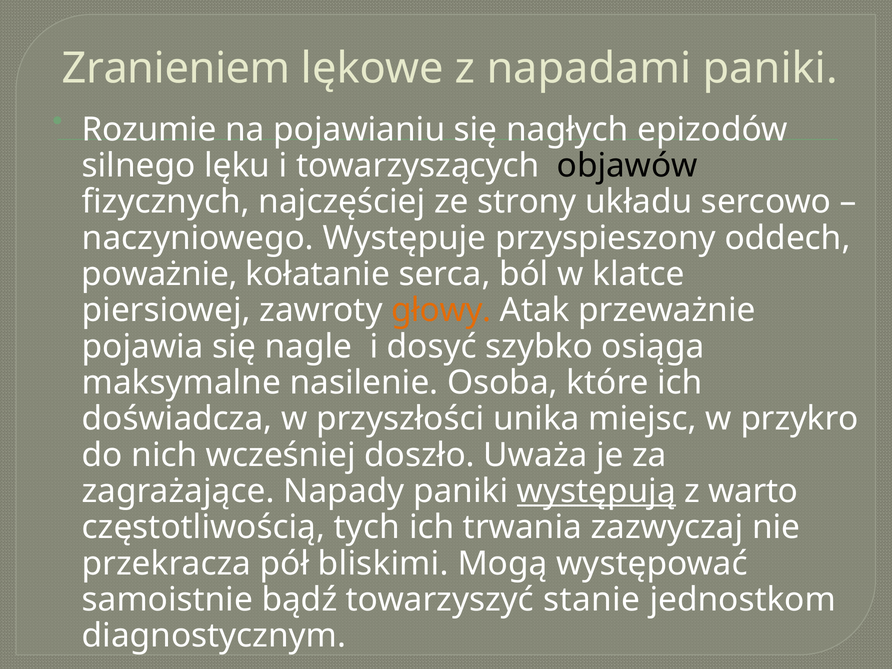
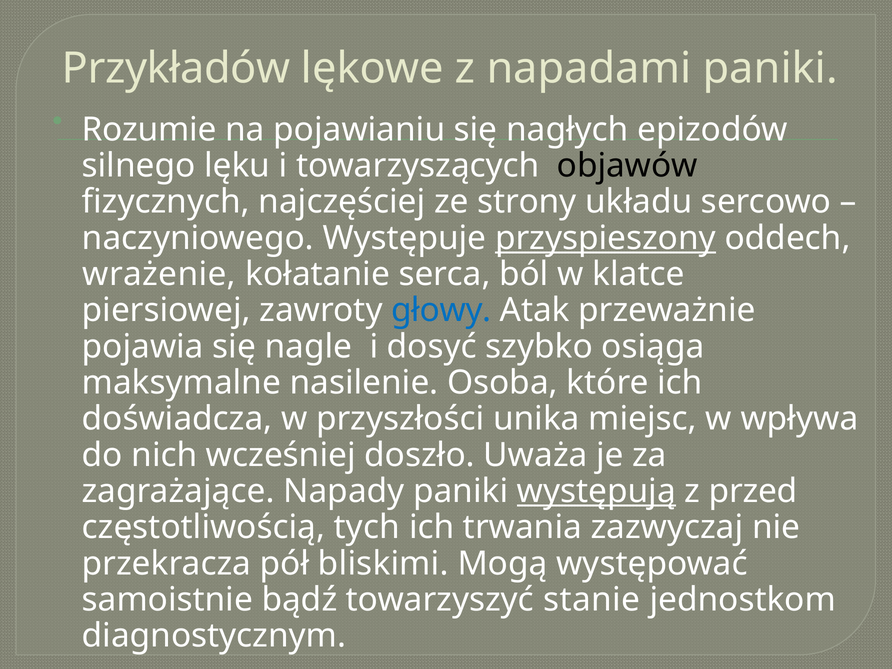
Zranieniem: Zranieniem -> Przykładów (176, 68)
przyspieszony underline: none -> present (606, 238)
poważnie: poważnie -> wrażenie (159, 274)
głowy colour: orange -> blue (441, 310)
przykro: przykro -> wpływa (799, 419)
warto: warto -> przed (753, 491)
